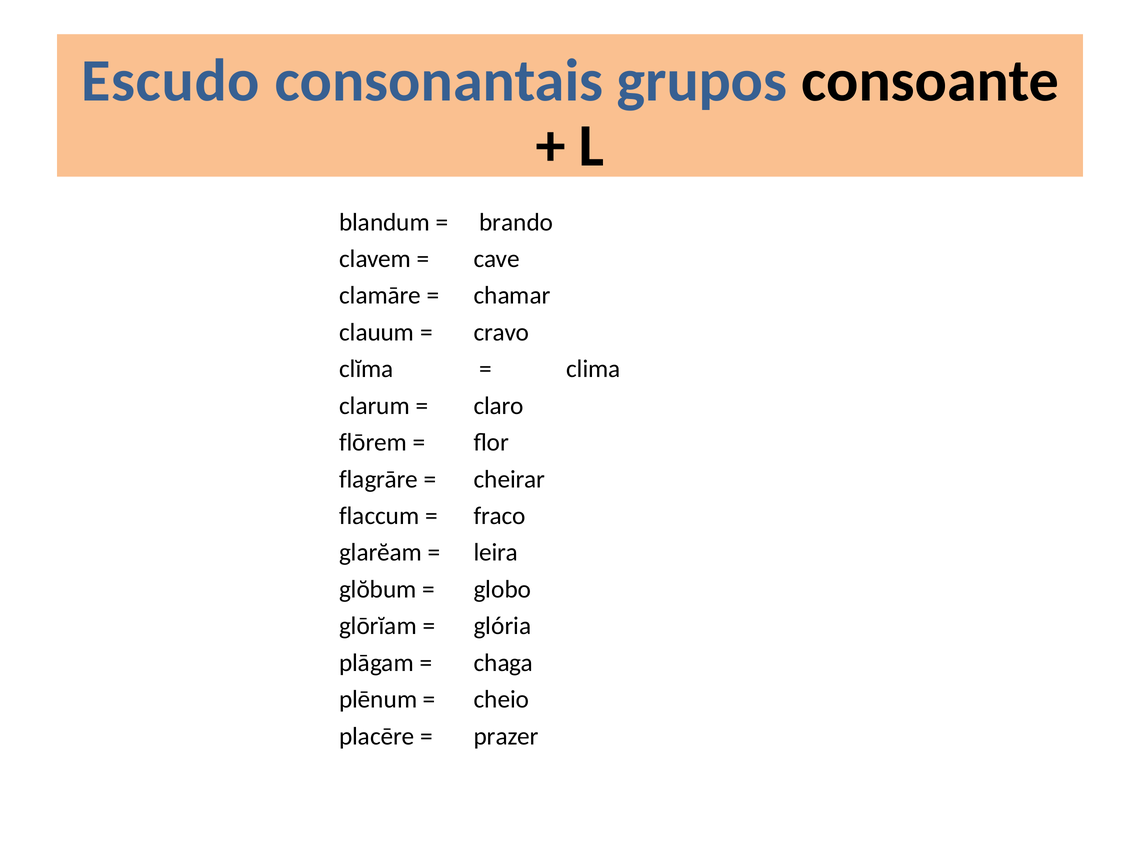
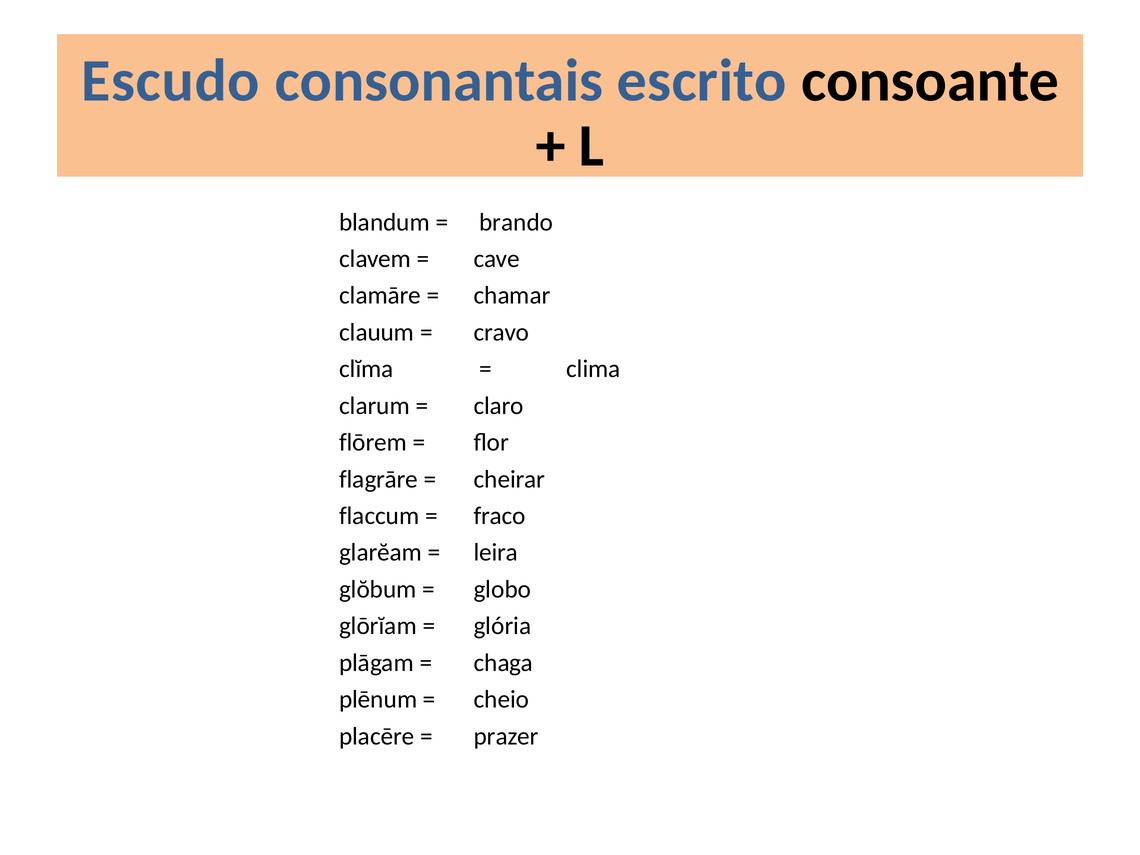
grupos: grupos -> escrito (702, 81)
